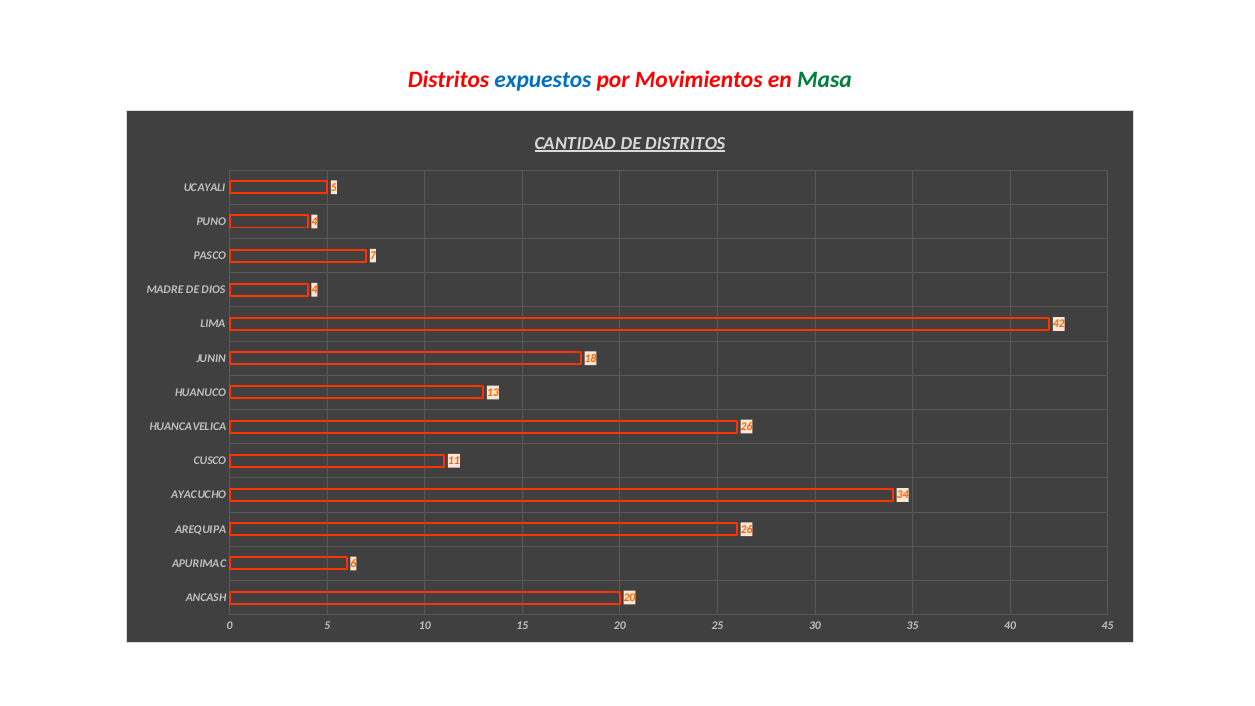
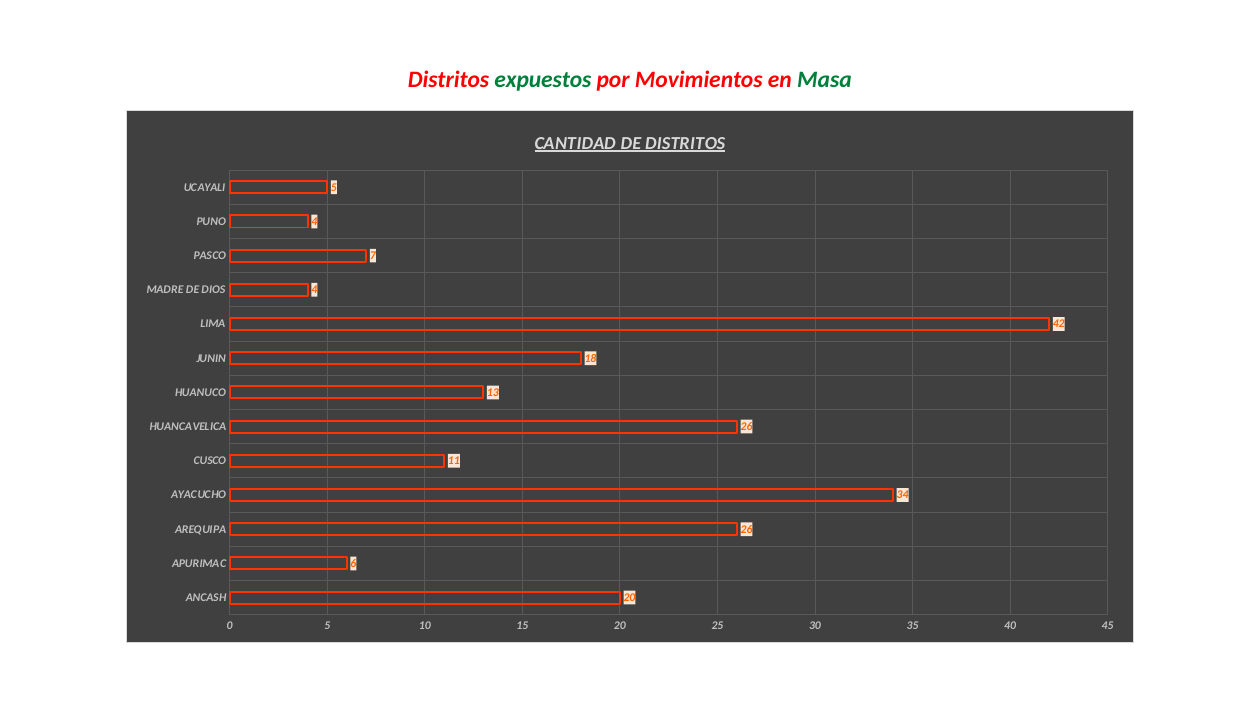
expuestos colour: blue -> green (543, 80)
